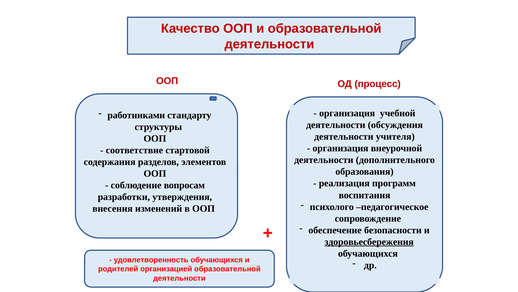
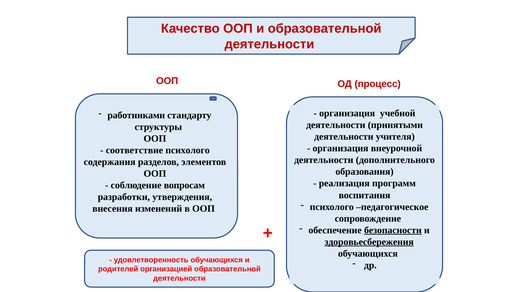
обсуждения: обсуждения -> принятыми (395, 125)
соответствие стартовой: стартовой -> психолого (188, 150)
безопасности underline: none -> present (393, 230)
